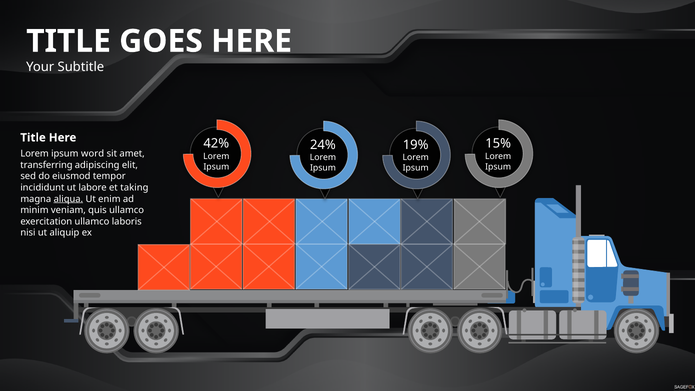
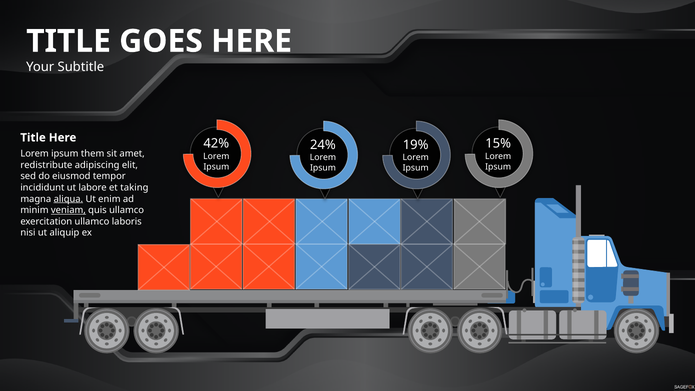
word: word -> them (93, 154)
transferring: transferring -> redistribute (46, 165)
veniam underline: none -> present (68, 210)
